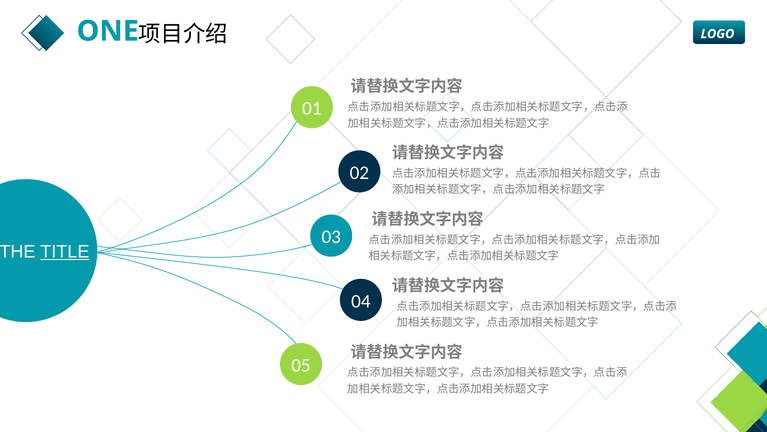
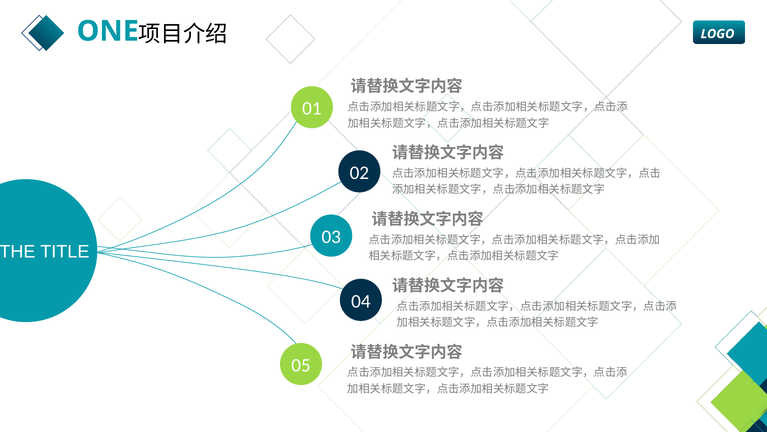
TITLE underline: present -> none (65, 252)
